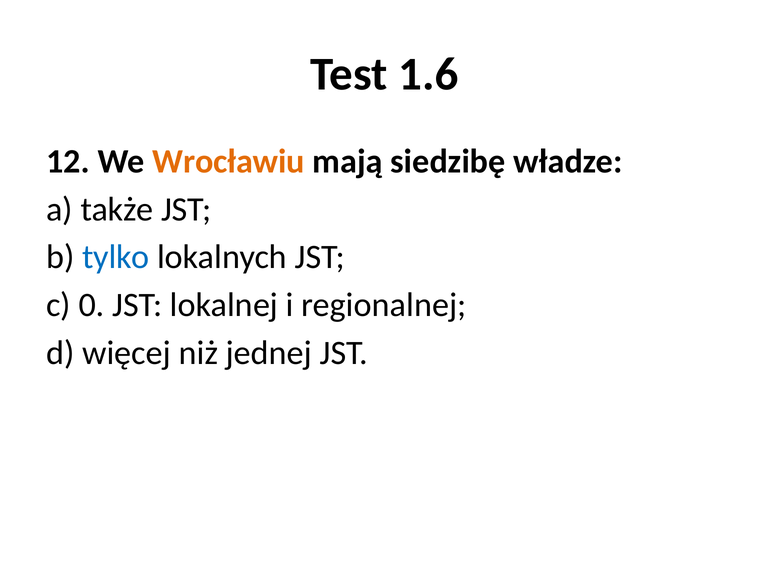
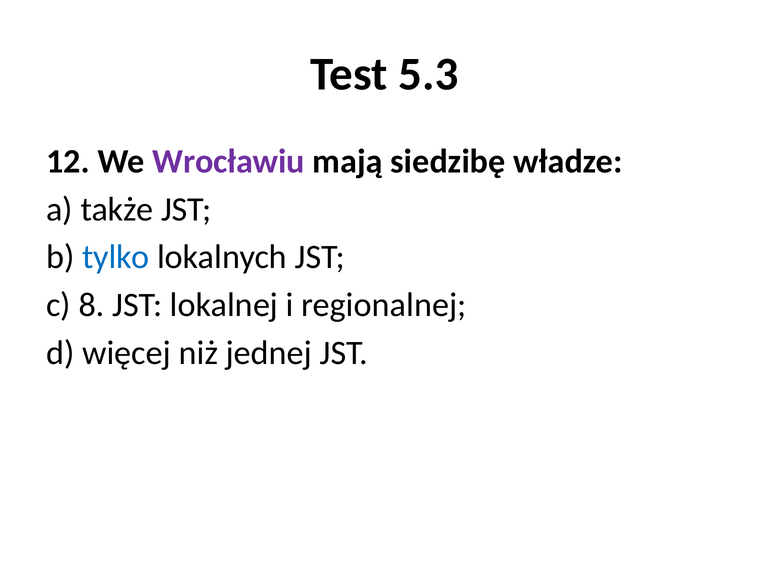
1.6: 1.6 -> 5.3 (428, 74)
Wrocławiu colour: orange -> purple (229, 161)
0: 0 -> 8 (92, 305)
